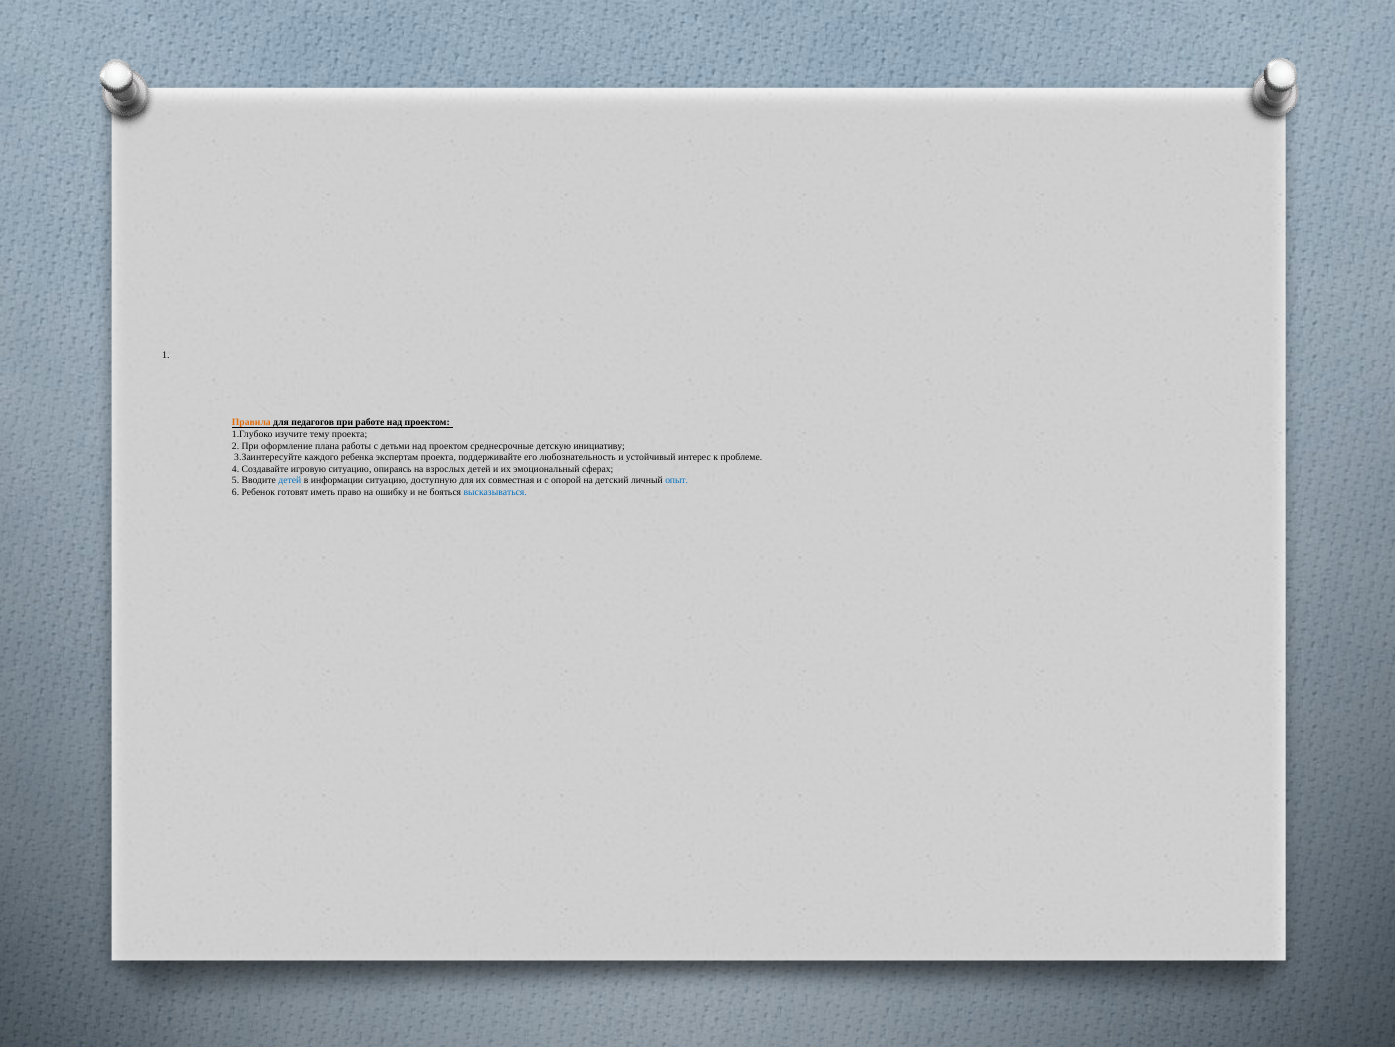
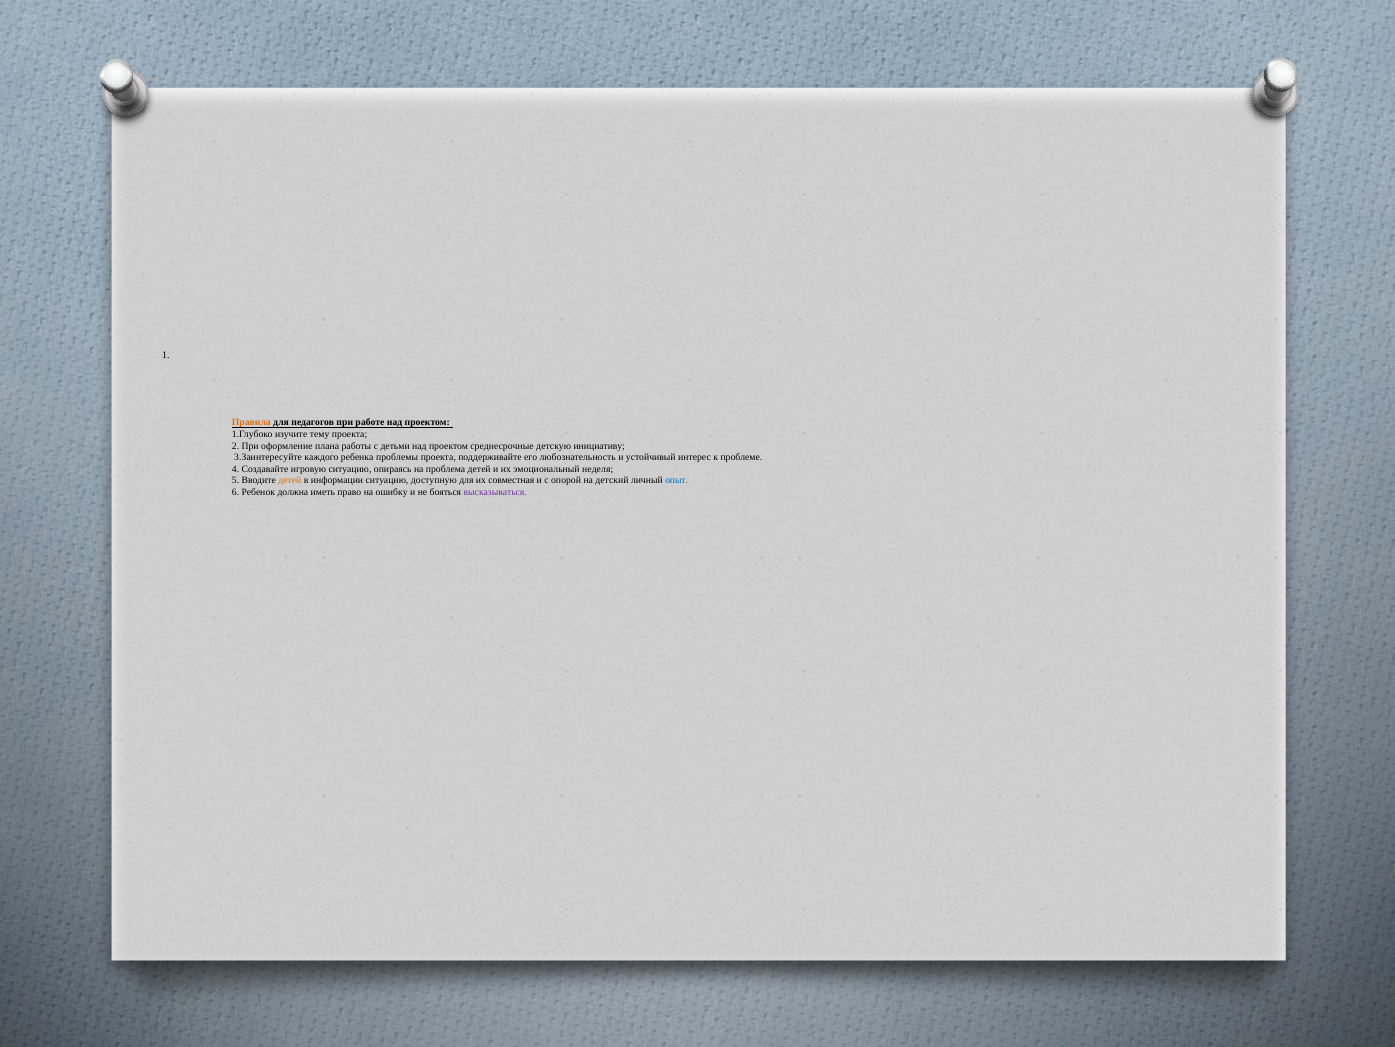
экспертам: экспертам -> проблемы (397, 457)
взрослых: взрослых -> проблема (446, 469)
сферах: сферах -> неделя (598, 469)
детей colour: blue -> orange (290, 480)
готовят: готовят -> должна (293, 492)
высказываться colour: blue -> purple (495, 492)
